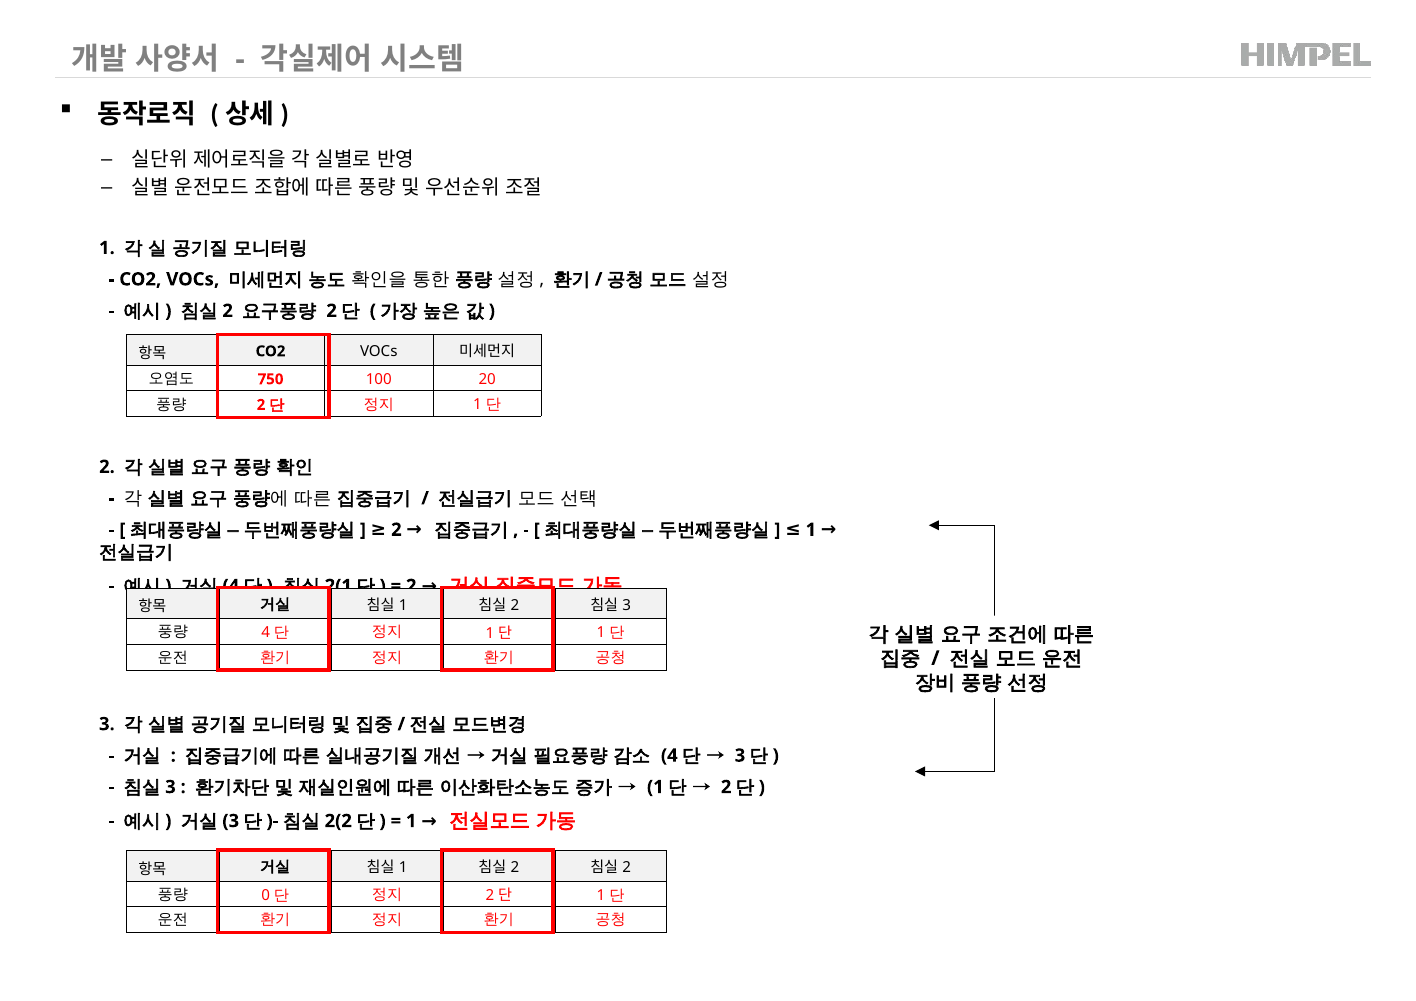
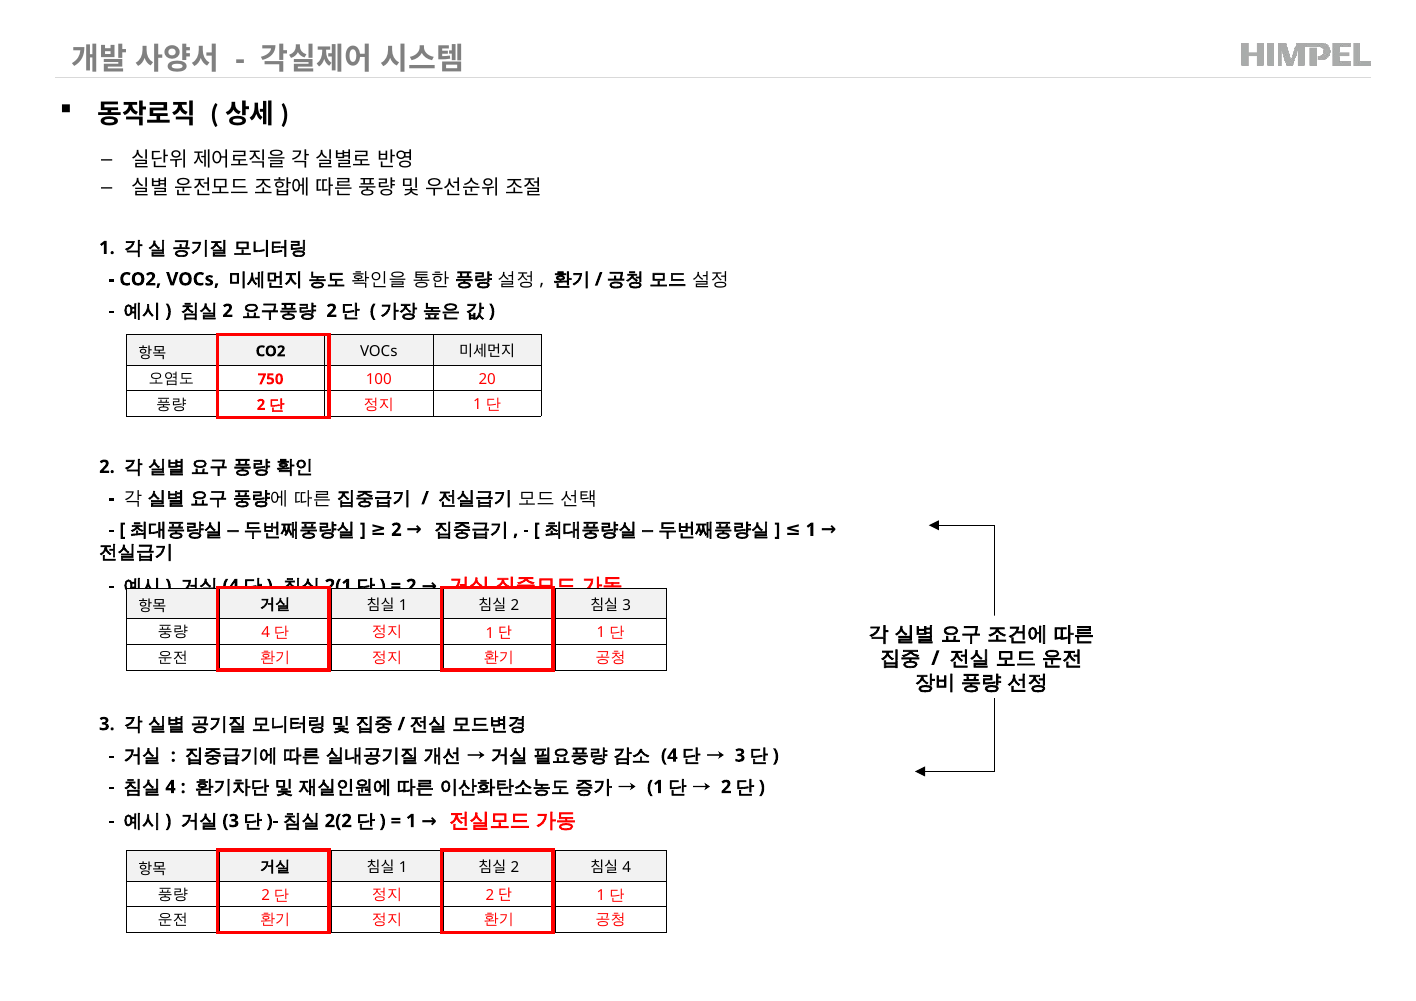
3: 3 -> 4 (170, 787)
2: 2 -> 4 (627, 868)
0: 0 -> 2 (266, 895)
